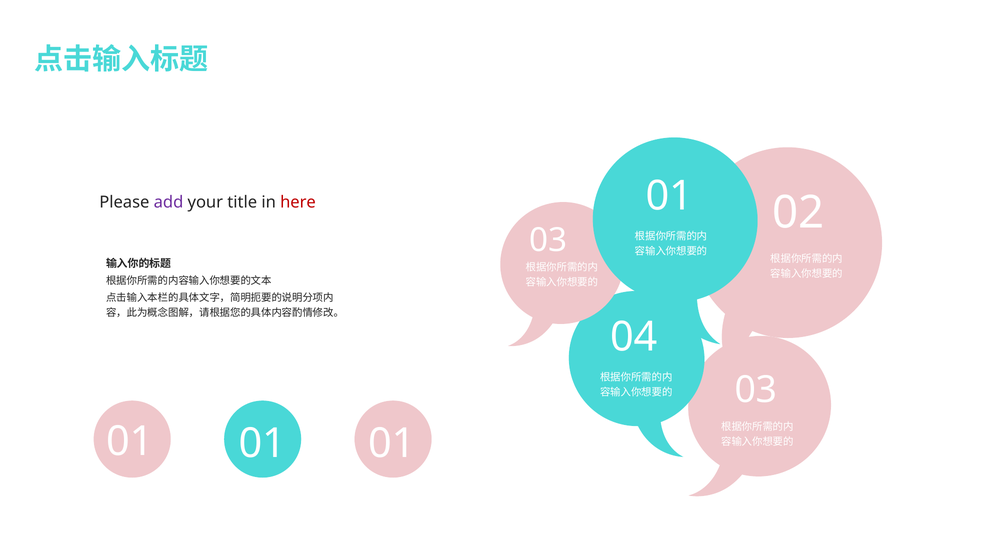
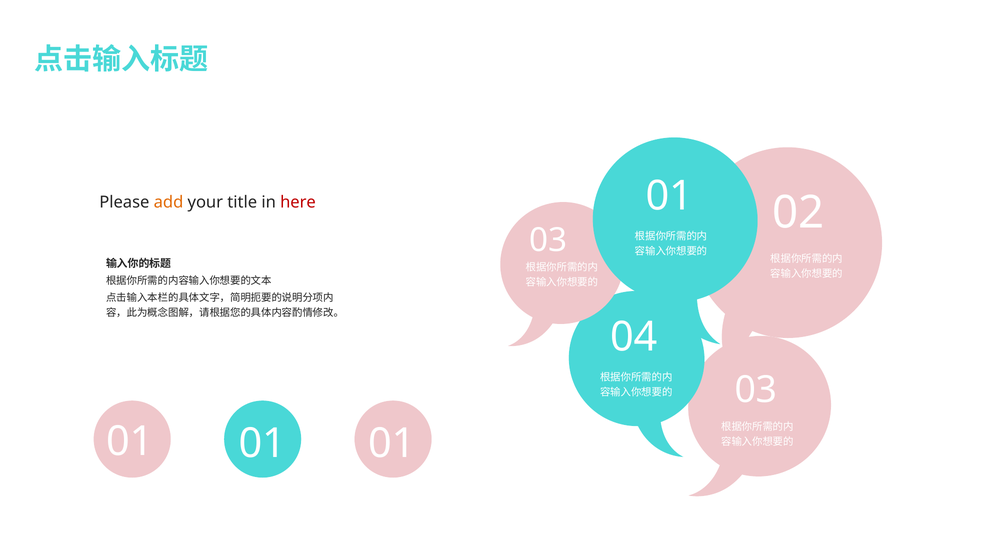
add colour: purple -> orange (169, 202)
